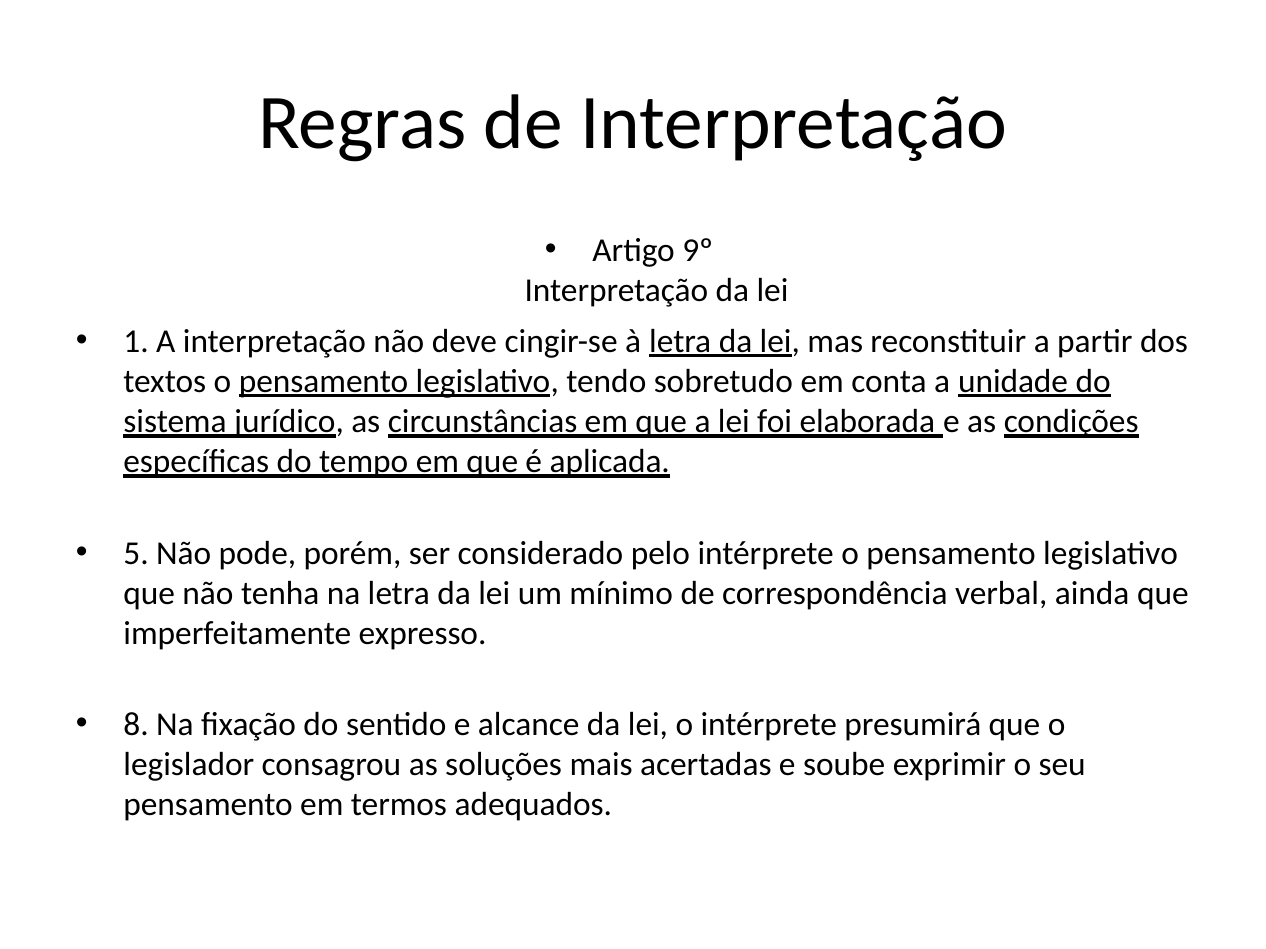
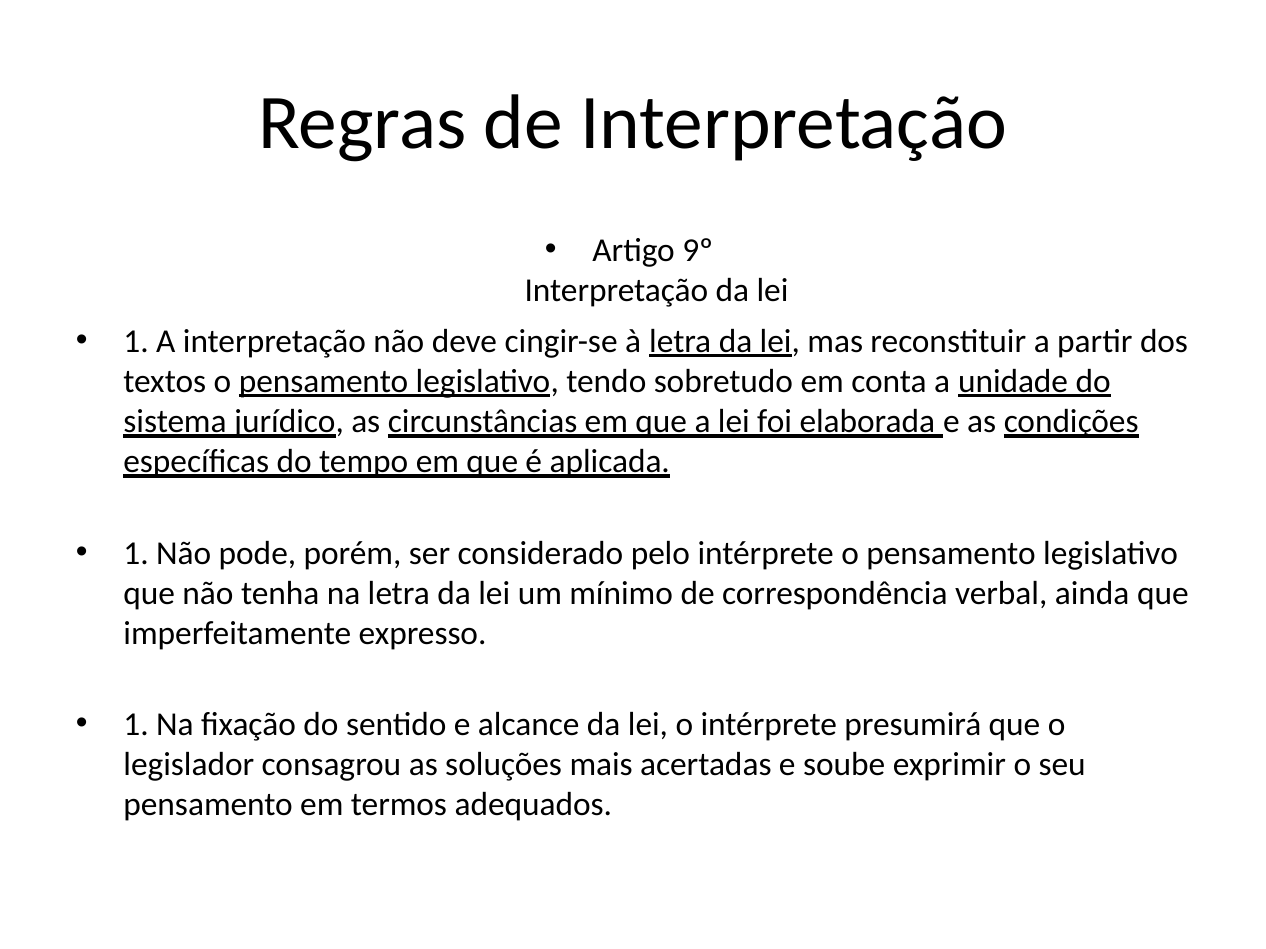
5: 5 -> 1 (136, 553)
8: 8 -> 1 (136, 725)
